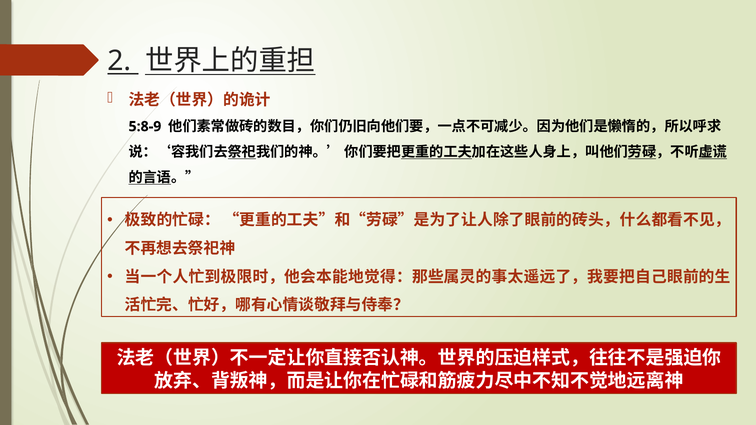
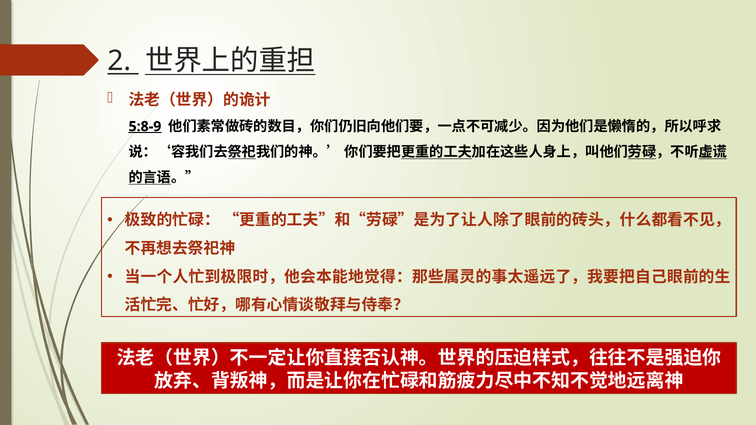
5:8-9 underline: none -> present (145, 127)
